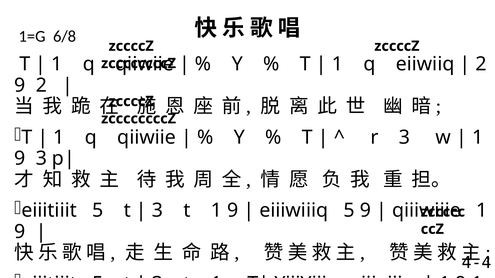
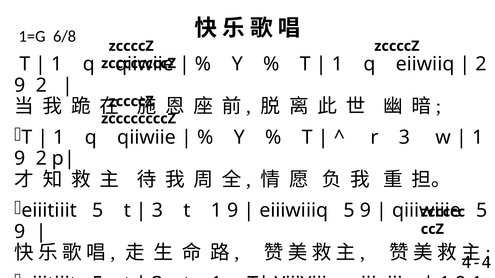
3: 3 -> 2 (41, 159)
1: 1 -> 5 (482, 211)
